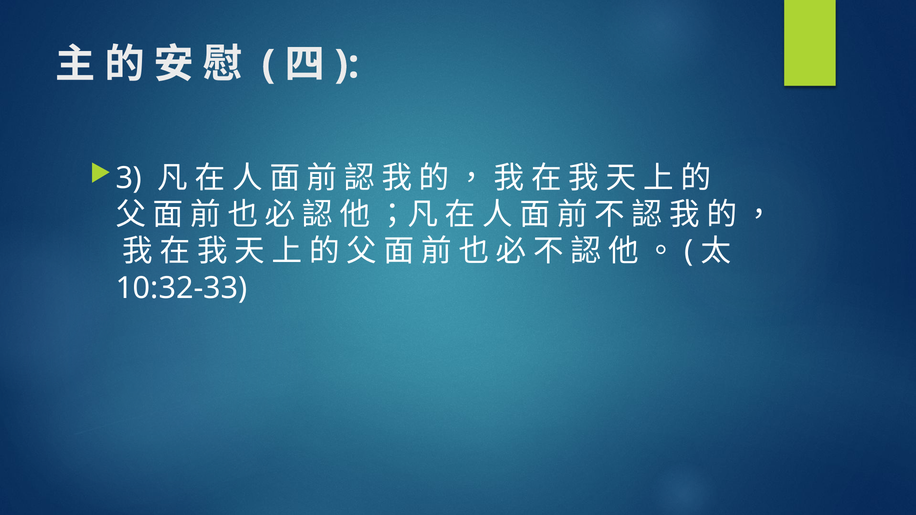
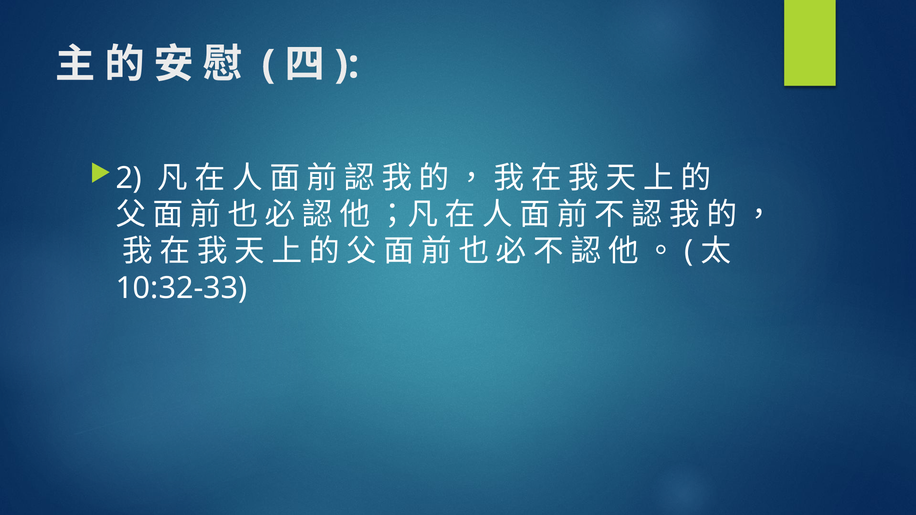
3: 3 -> 2 (129, 178)
